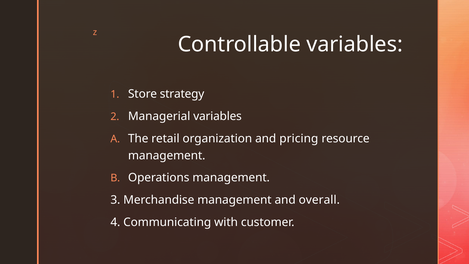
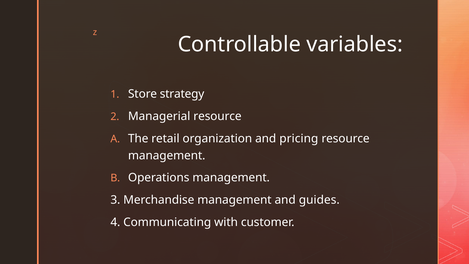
Managerial variables: variables -> resource (217, 116)
overall: overall -> guides (319, 200)
